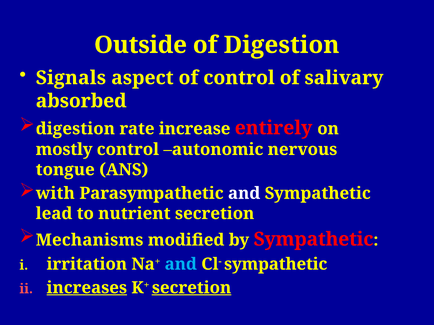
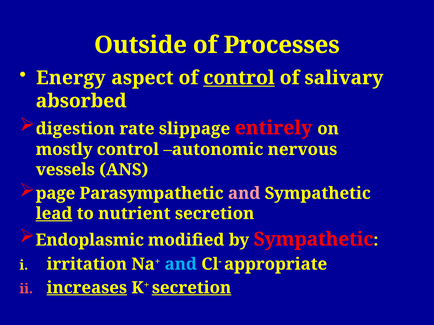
of Digestion: Digestion -> Processes (282, 45)
Signals: Signals -> Energy (71, 78)
control underline: none -> present (239, 78)
increase: increase -> slippage (195, 129)
tongue: tongue -> vessels (65, 170)
with: with -> page (55, 194)
and colour: white -> pink (244, 194)
lead underline: none -> present (54, 214)
Mechanisms: Mechanisms -> Endoplasmic (90, 240)
Cl- sympathetic: sympathetic -> appropriate (276, 265)
